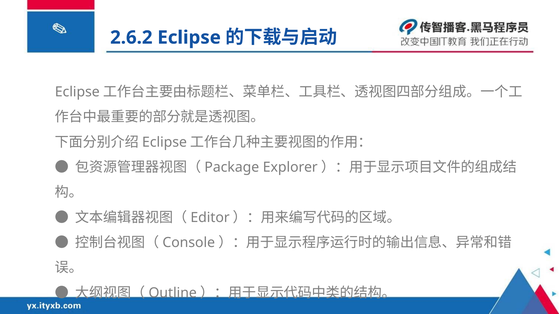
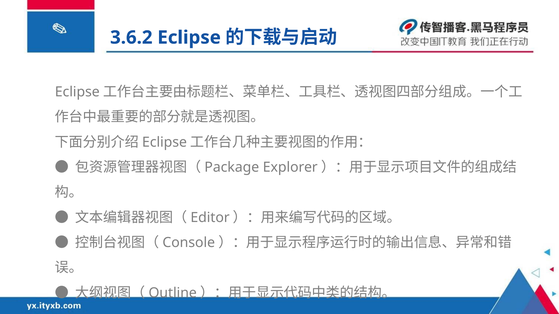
2.6.2: 2.6.2 -> 3.6.2 (131, 38)
